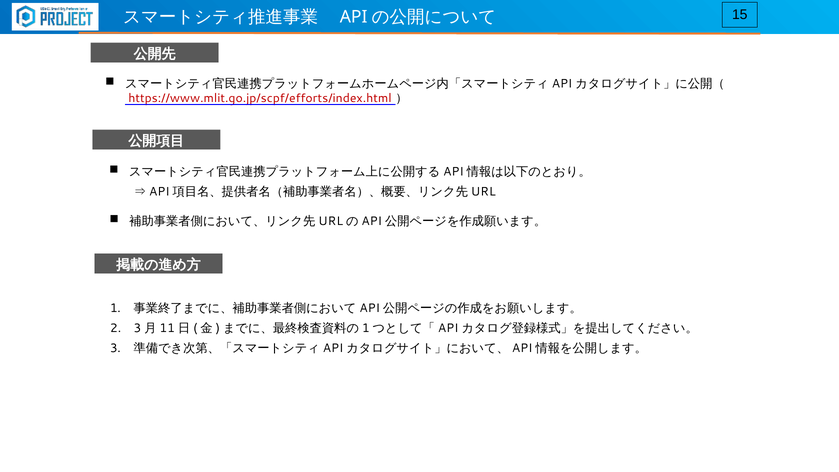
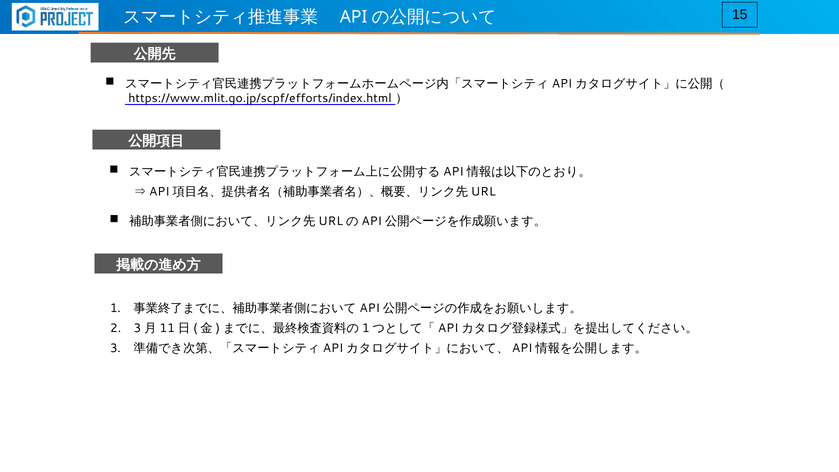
https://www.mlit.go.jp/scpf/efforts/index.html colour: red -> black (260, 98)
